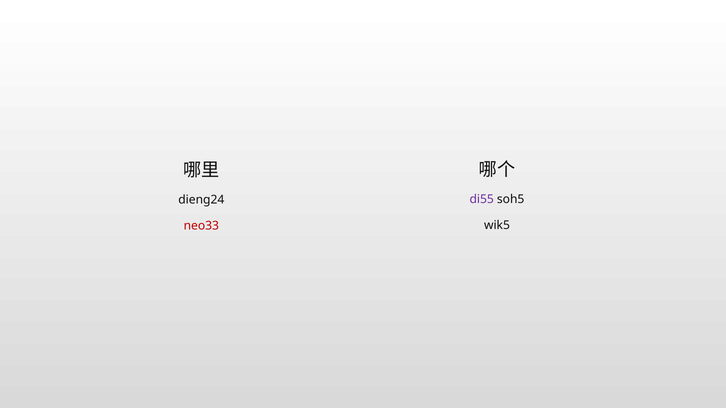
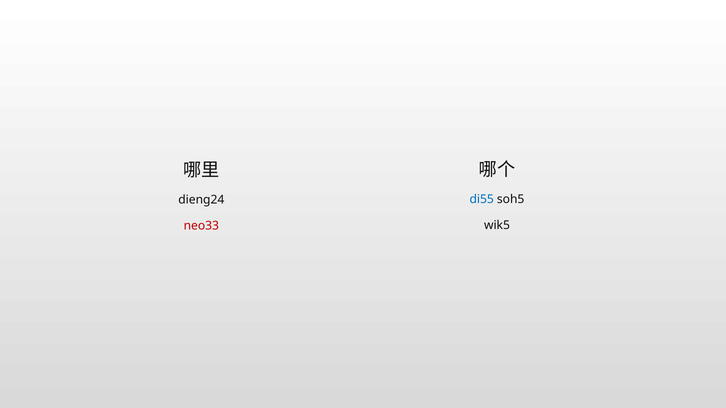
di55 colour: purple -> blue (482, 199)
